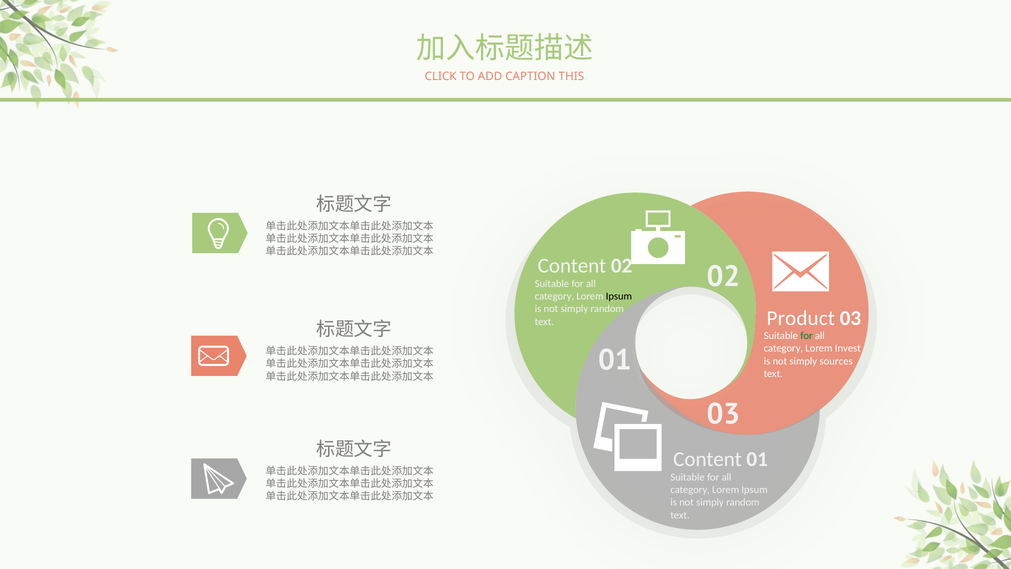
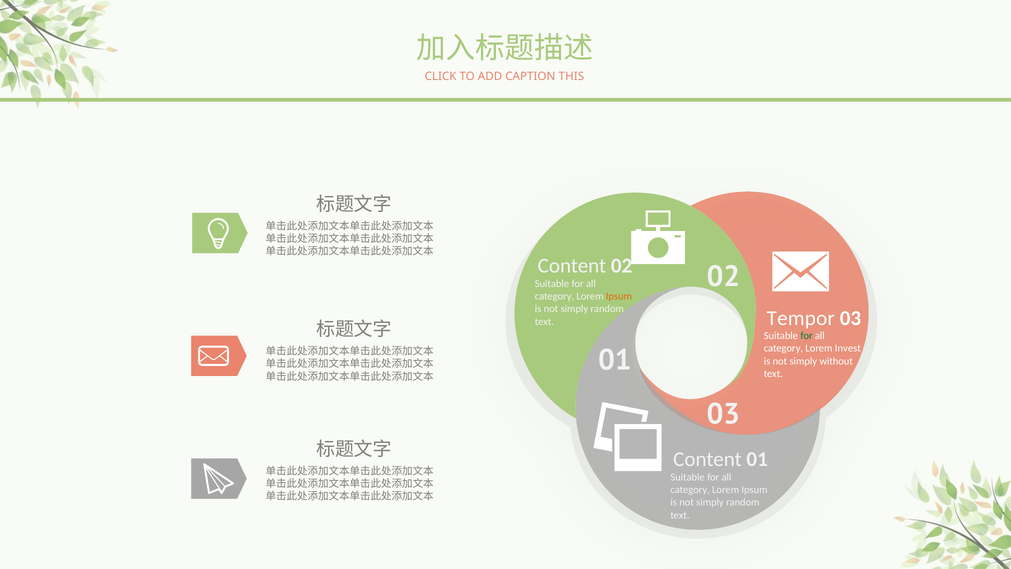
Ipsum colour: black -> orange (619, 296)
Product: Product -> Tempor (801, 318)
sources: sources -> without (836, 361)
